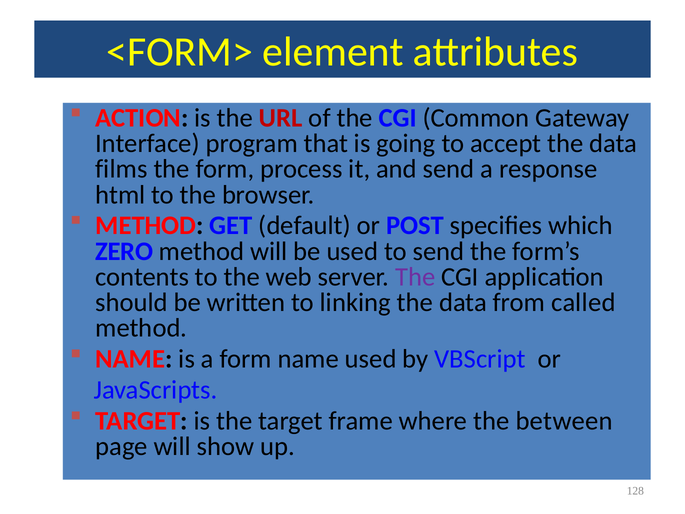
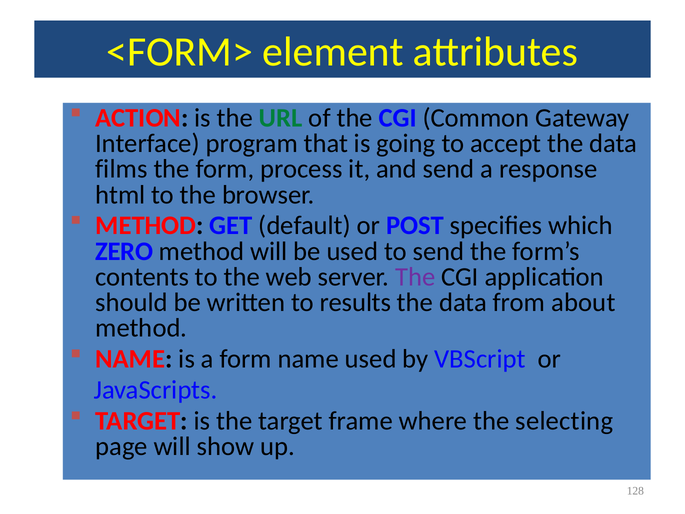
URL colour: red -> green (281, 118)
linking: linking -> results (355, 302)
called: called -> about (583, 302)
between: between -> selecting (564, 421)
